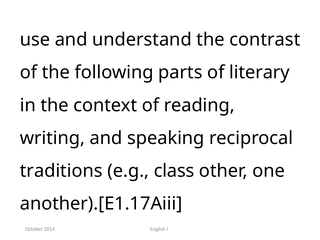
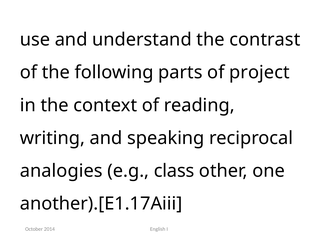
literary: literary -> project (259, 72)
traditions: traditions -> analogies (61, 171)
